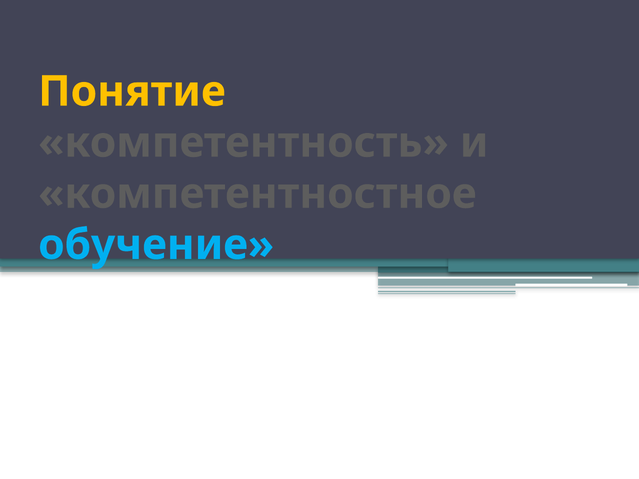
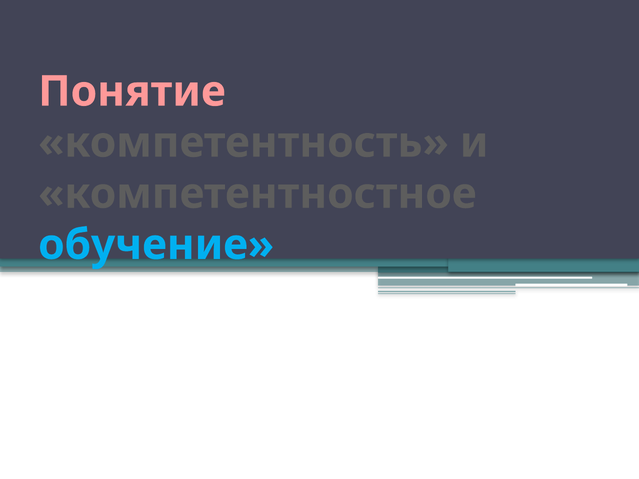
Понятие colour: yellow -> pink (132, 92)
